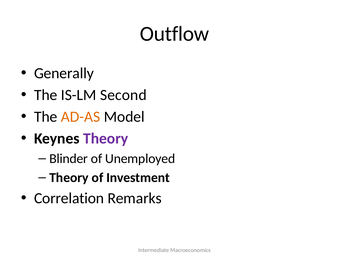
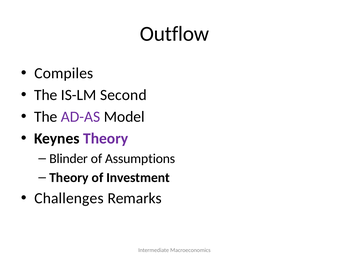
Generally: Generally -> Compiles (64, 73)
AD-AS colour: orange -> purple (81, 117)
Unemployed: Unemployed -> Assumptions (140, 158)
Correlation: Correlation -> Challenges (69, 198)
